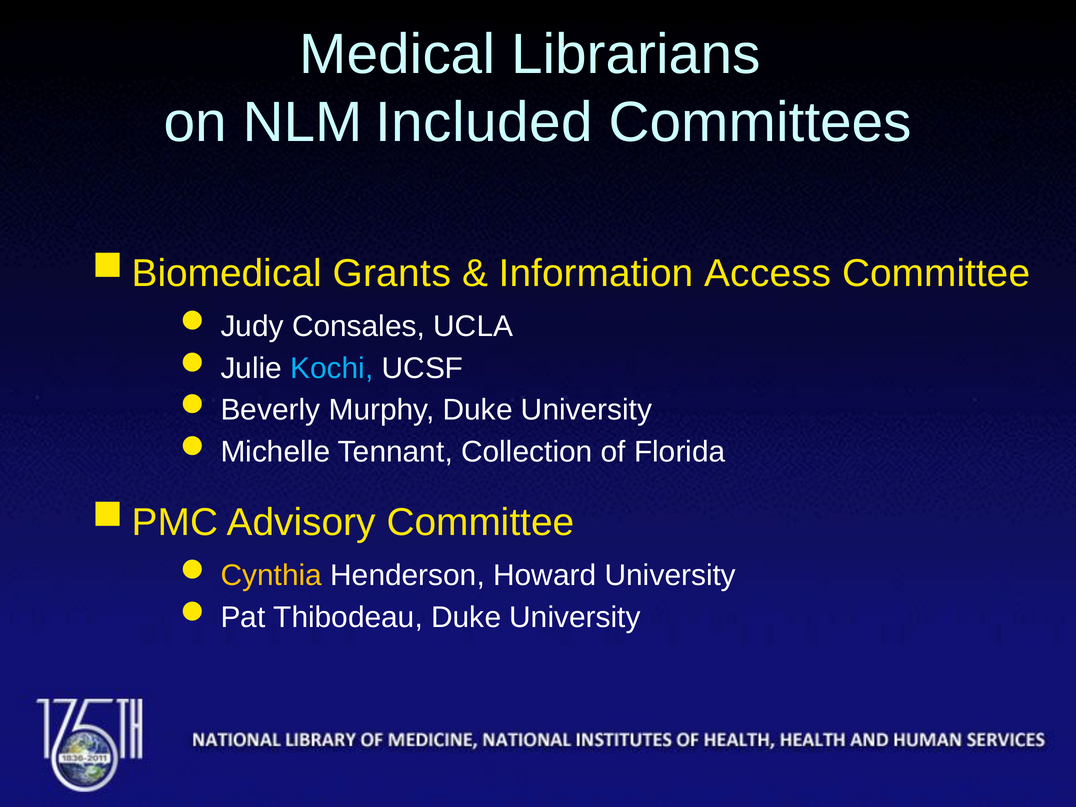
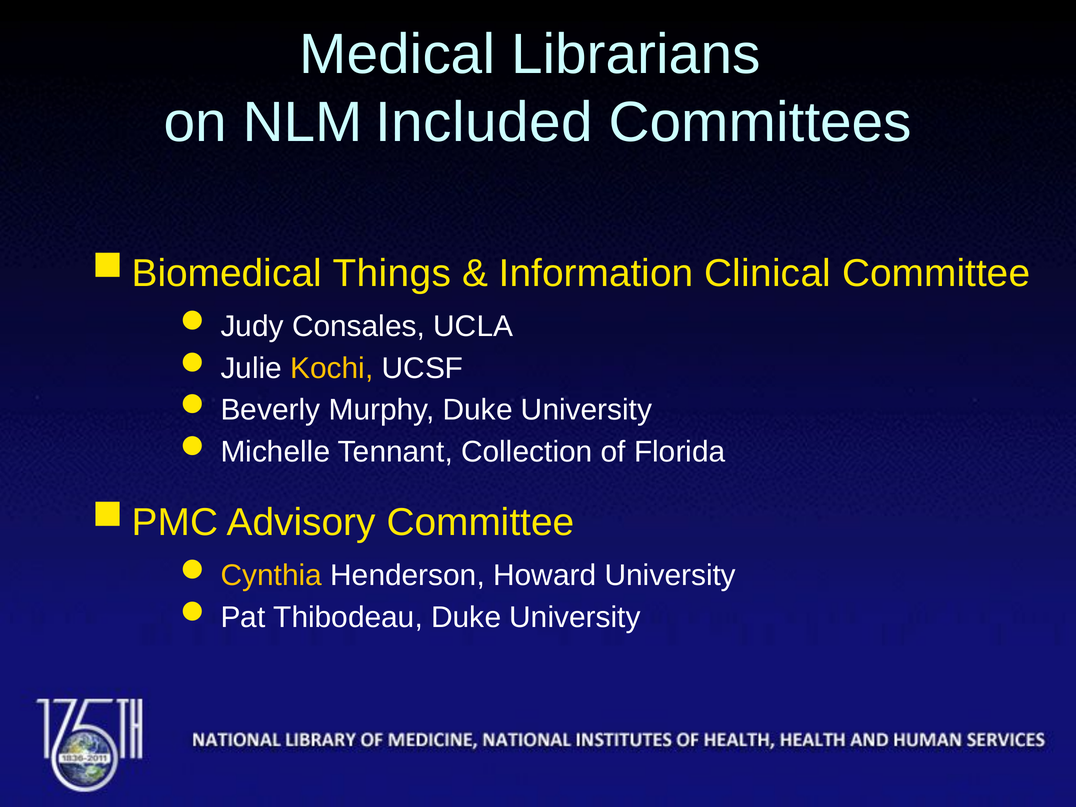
Grants: Grants -> Things (392, 274)
Access: Access -> Clinical (768, 274)
Kochi colour: light blue -> yellow (332, 368)
